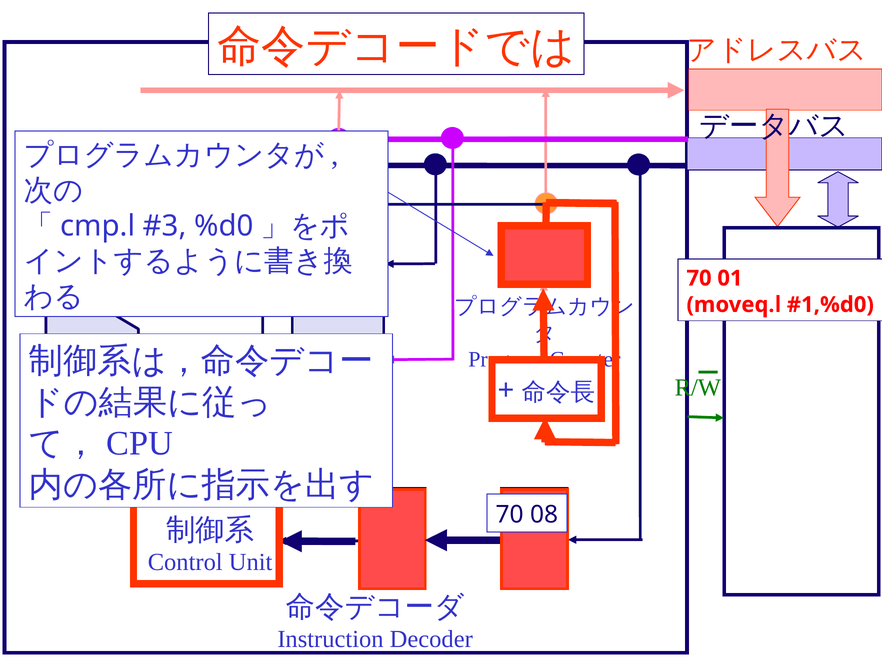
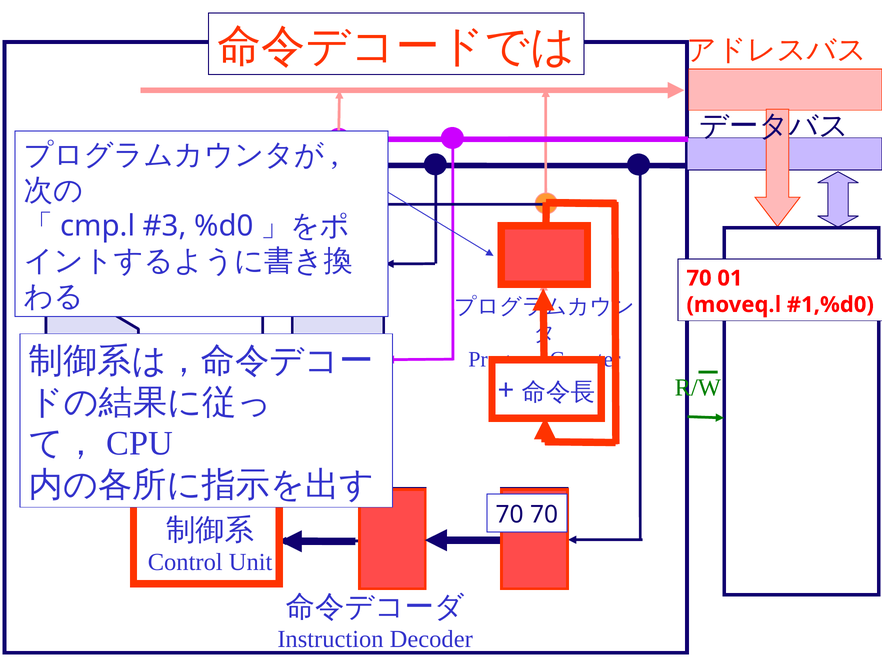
08: 08 -> 70 (544, 514)
